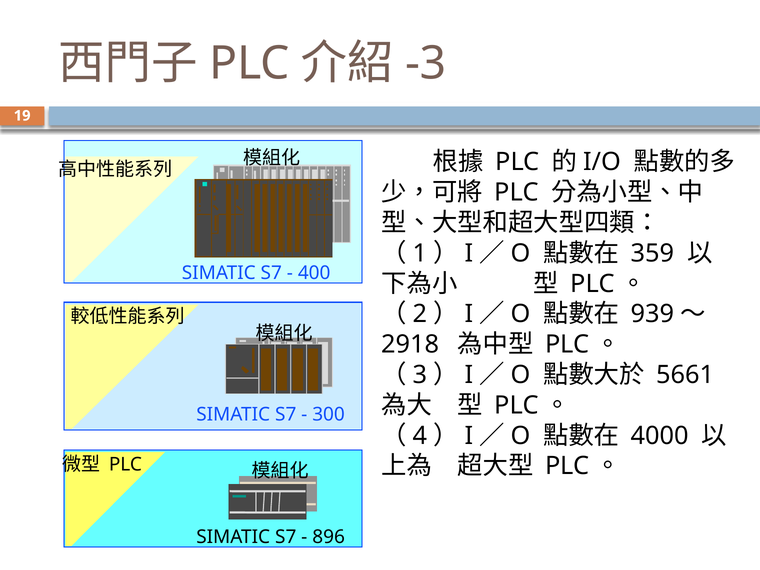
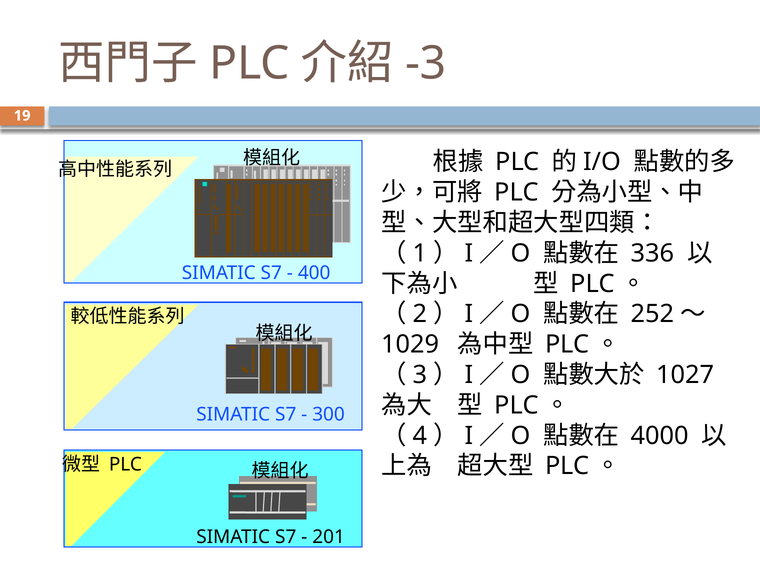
359: 359 -> 336 (653, 253)
939: 939 -> 252 (653, 314)
2918: 2918 -> 1029 (410, 344)
5661: 5661 -> 1027 (685, 375)
896: 896 -> 201 (329, 537)
